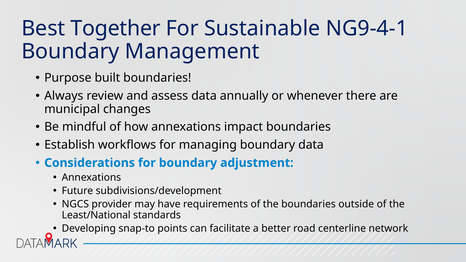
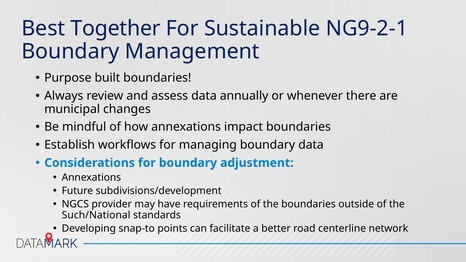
NG9-4-1: NG9-4-1 -> NG9-2-1 (367, 29)
Least/National: Least/National -> Such/National (96, 215)
